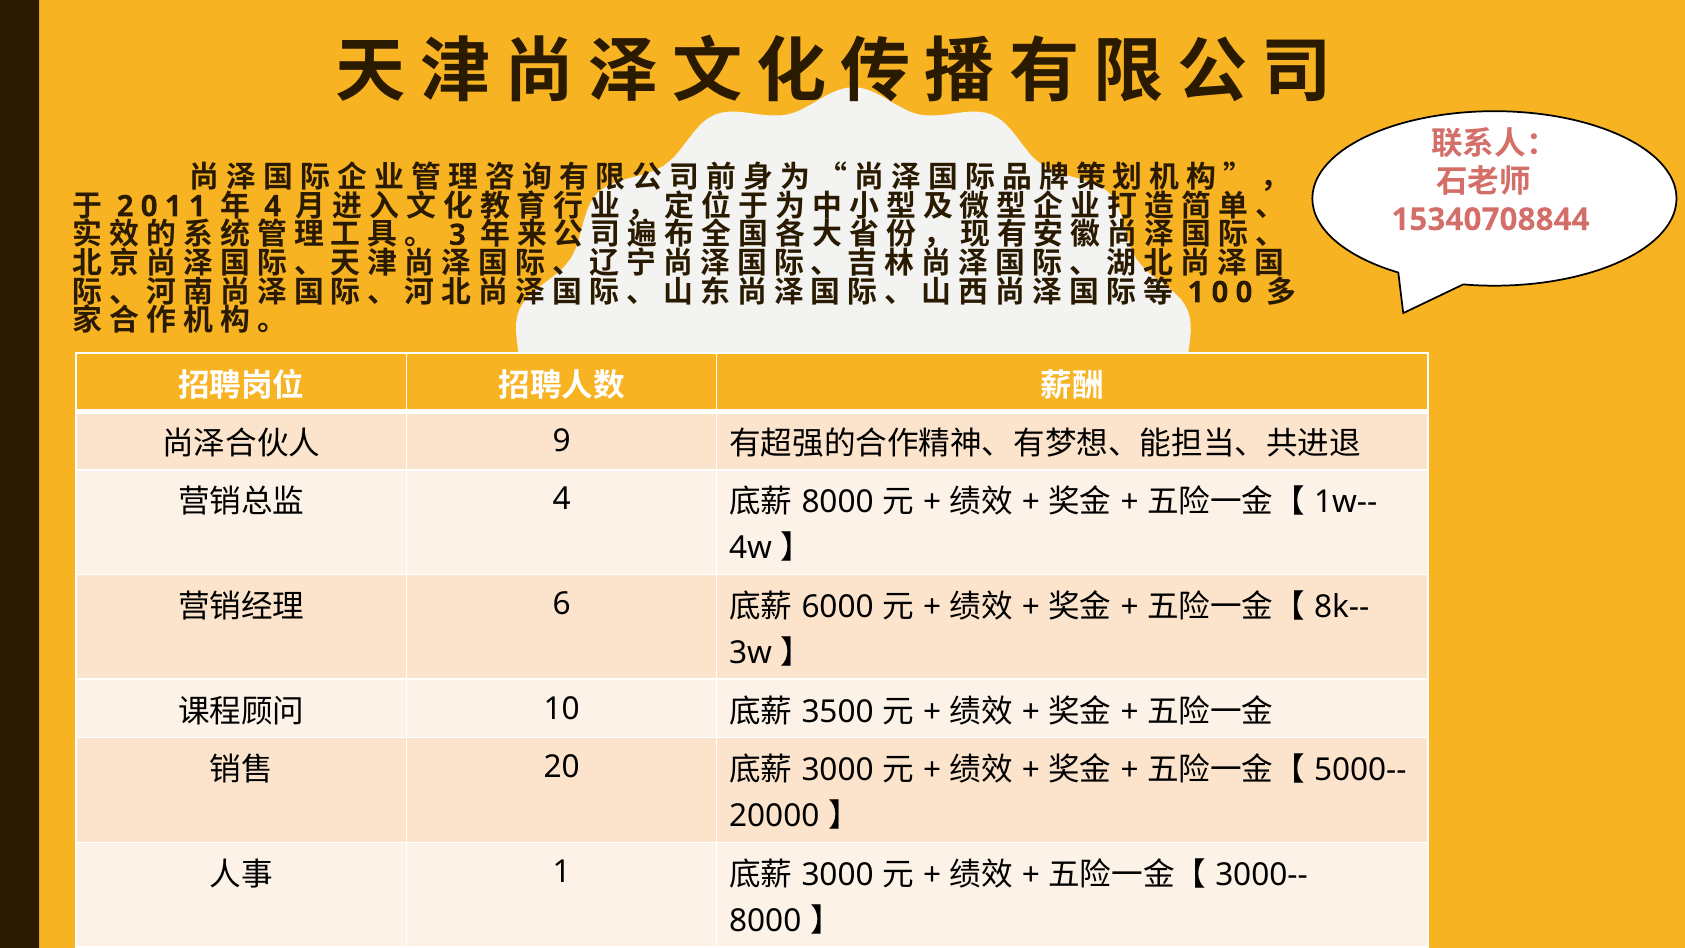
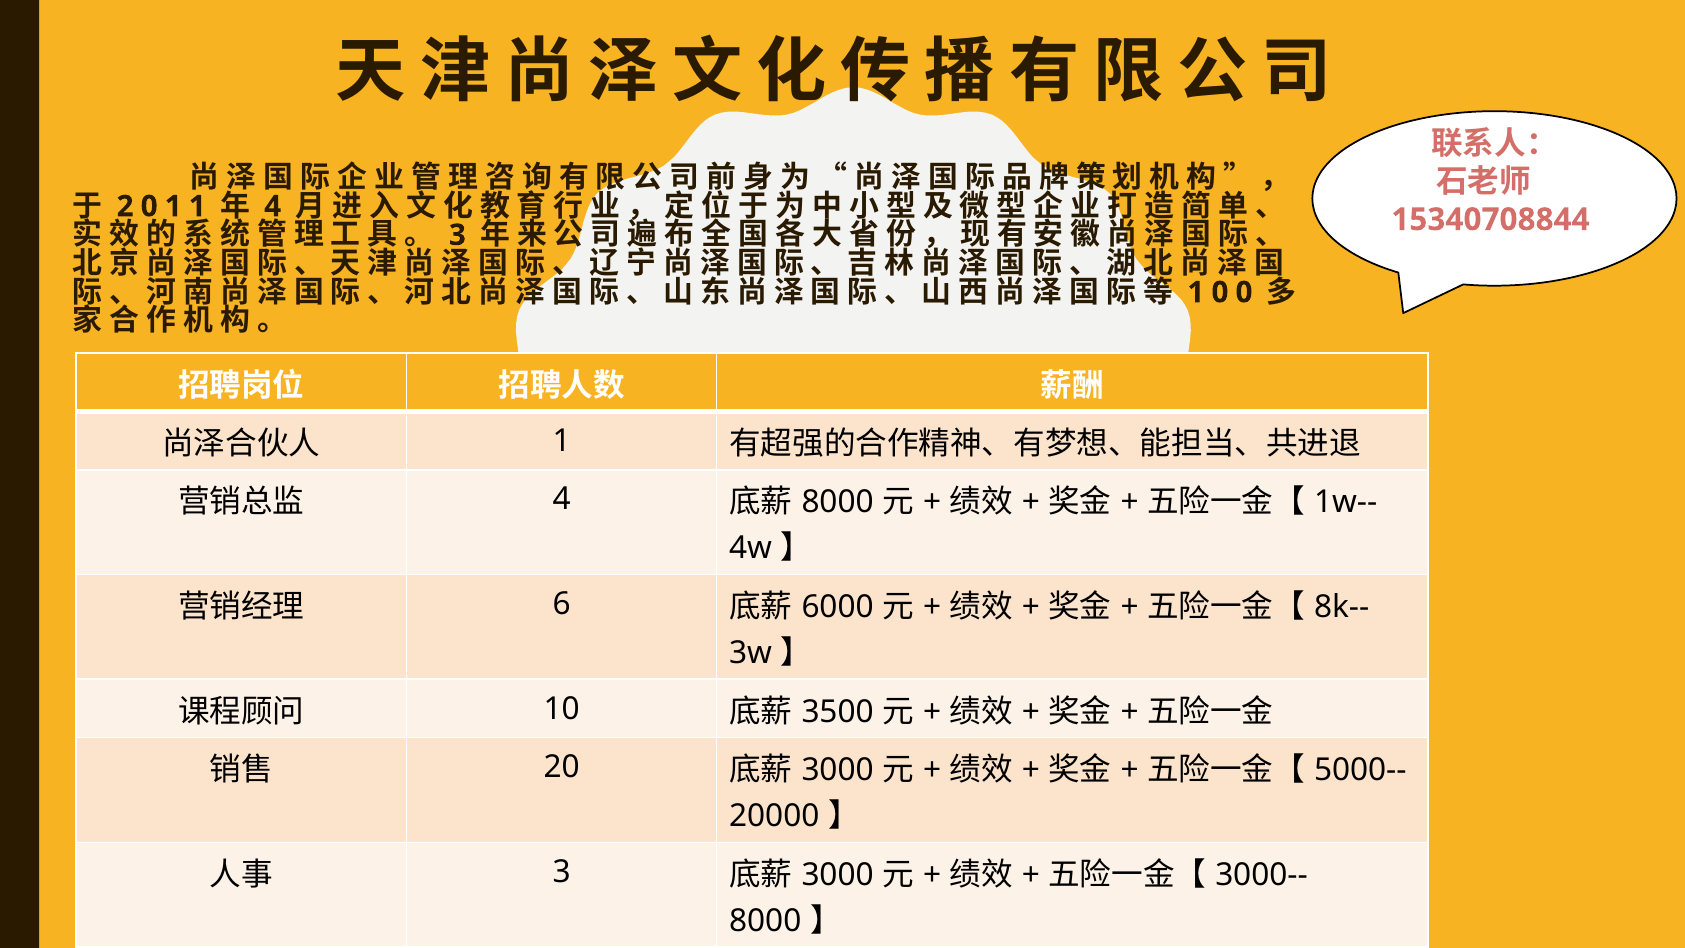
9: 9 -> 1 (562, 441)
1: 1 -> 3 (562, 872)
